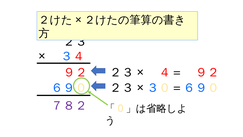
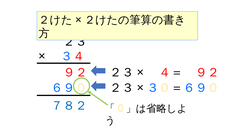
７８２ colour: purple -> blue (69, 105)
